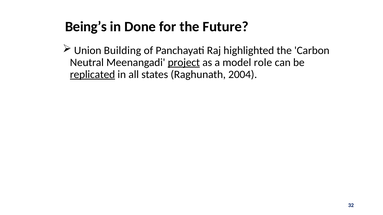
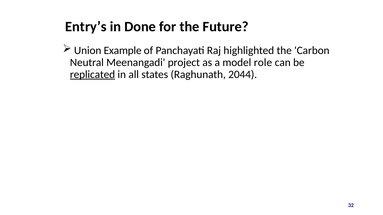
Being’s: Being’s -> Entry’s (86, 27)
Building: Building -> Example (123, 50)
project underline: present -> none (184, 63)
2004: 2004 -> 2044 (243, 75)
